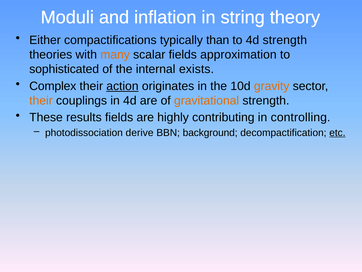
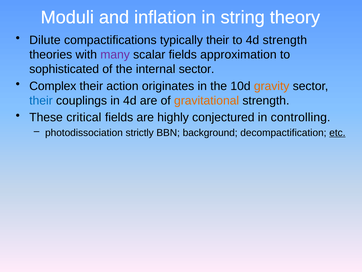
Either: Either -> Dilute (45, 40)
typically than: than -> their (218, 40)
many colour: orange -> purple (115, 55)
internal exists: exists -> sector (197, 69)
action underline: present -> none (122, 86)
their colour: orange -> blue (41, 100)
results: results -> critical (84, 117)
contributing: contributing -> conjectured (223, 117)
derive: derive -> strictly (140, 132)
